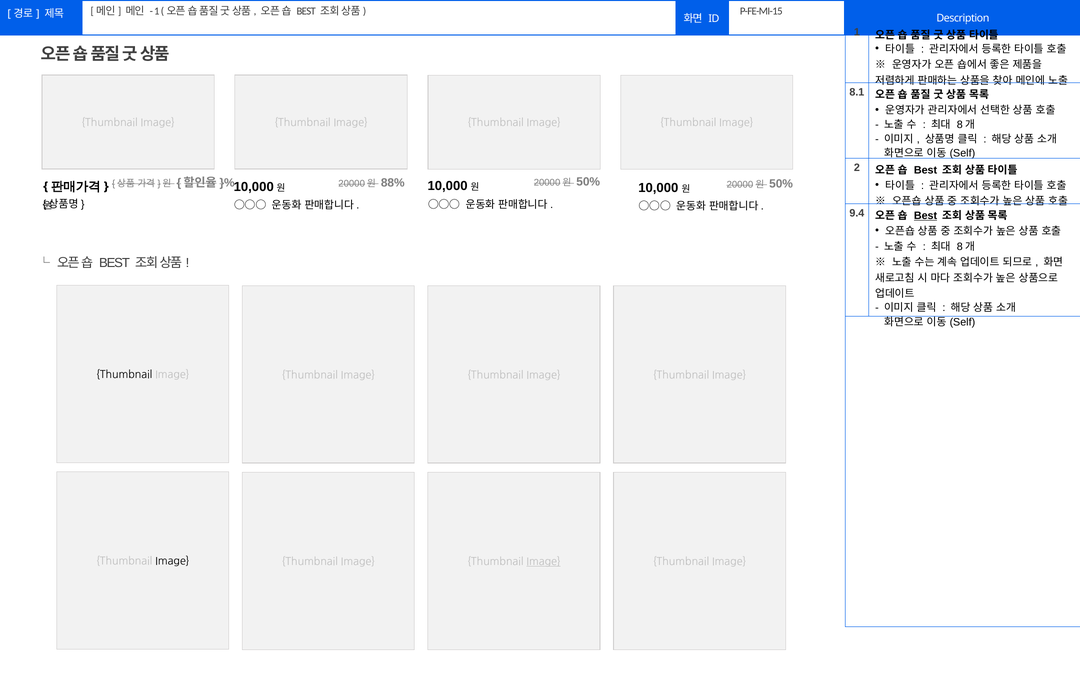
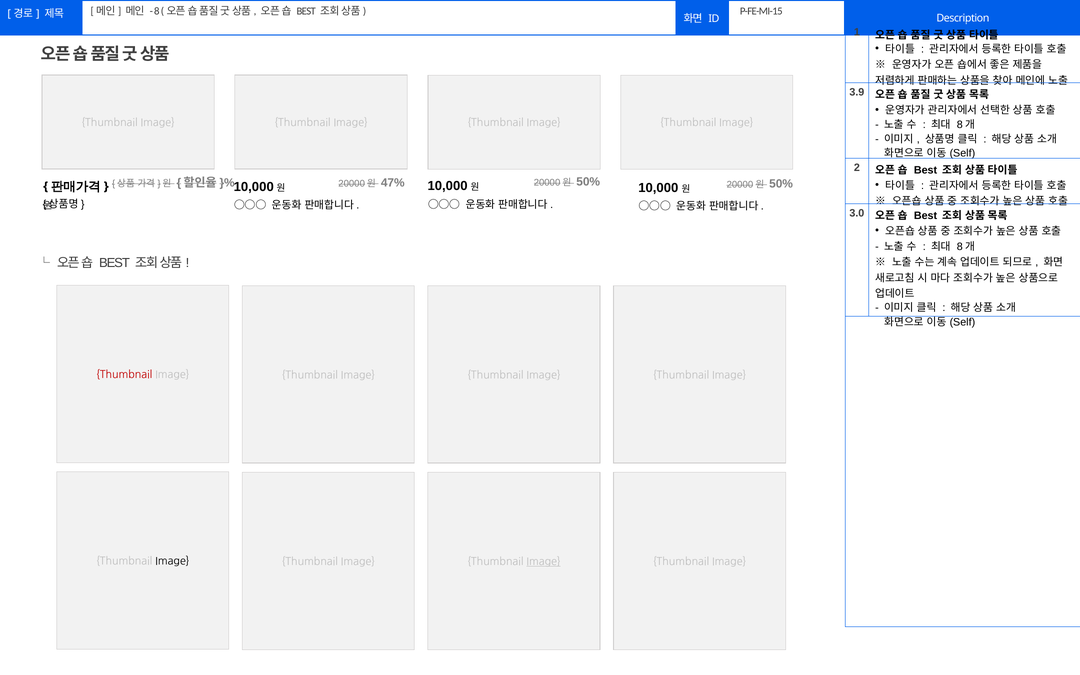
1: 1 -> 8 (157, 11)
8.1: 8.1 -> 3.9 (857, 92)
88%: 88% -> 47% (393, 183)
9.4: 9.4 -> 3.0 (857, 213)
Best underline: present -> none (926, 216)
Thumbnail colour: black -> red (124, 375)
